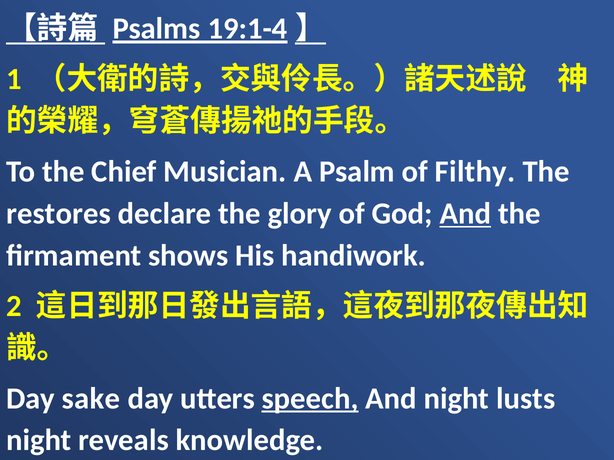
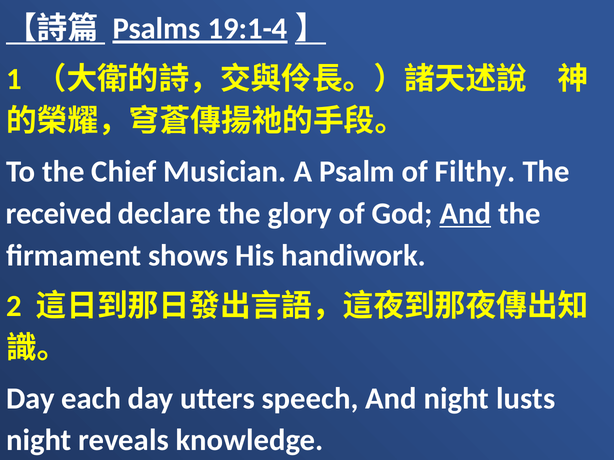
restores: restores -> received (59, 214)
sake: sake -> each (91, 399)
speech underline: present -> none (310, 399)
